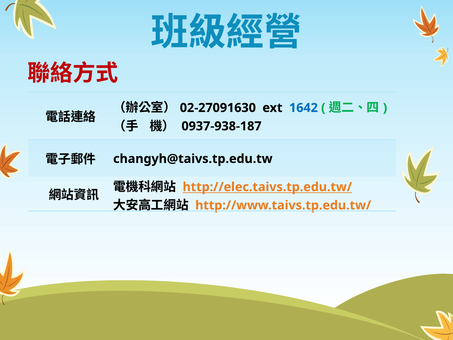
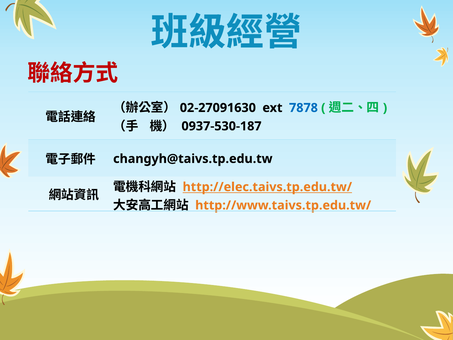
1642: 1642 -> 7878 (303, 108)
0937-938-187: 0937-938-187 -> 0937-530-187 (222, 126)
